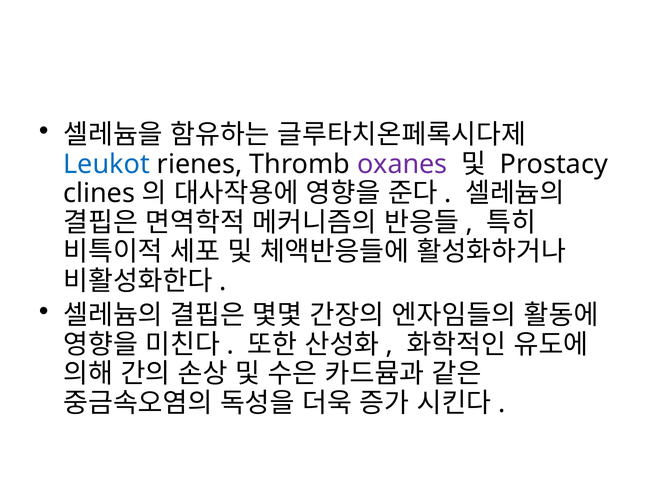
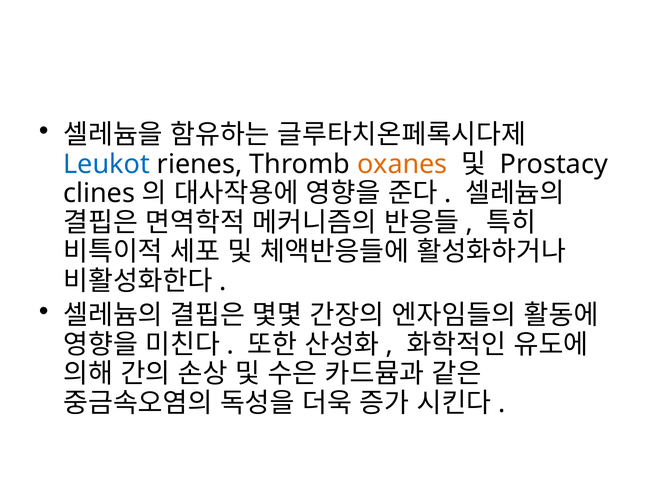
oxanes colour: purple -> orange (402, 164)
